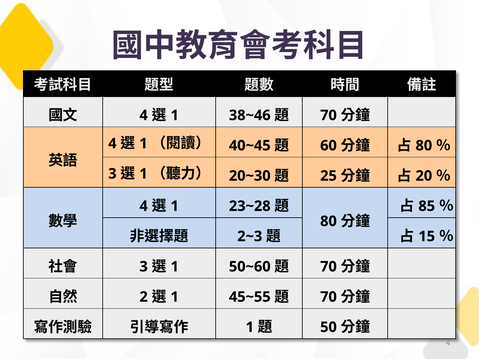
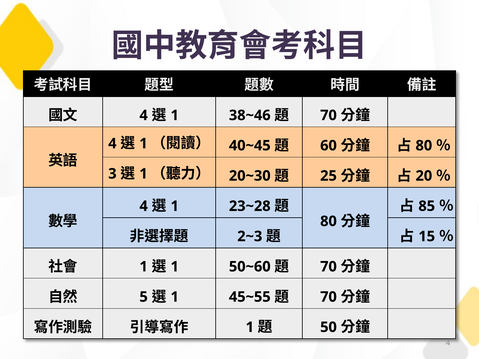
3: 3 -> 1 (144, 267)
2: 2 -> 5 (144, 297)
